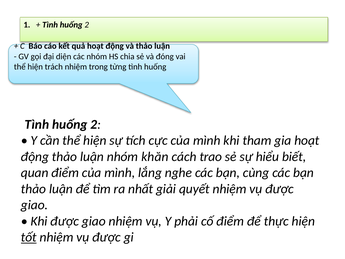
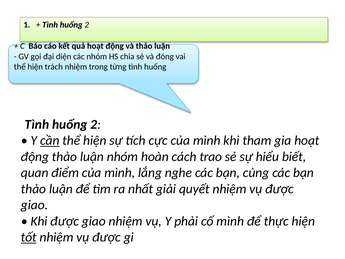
cần underline: none -> present (50, 140)
khăn: khăn -> hoàn (155, 156)
cố điểm: điểm -> mình (230, 221)
